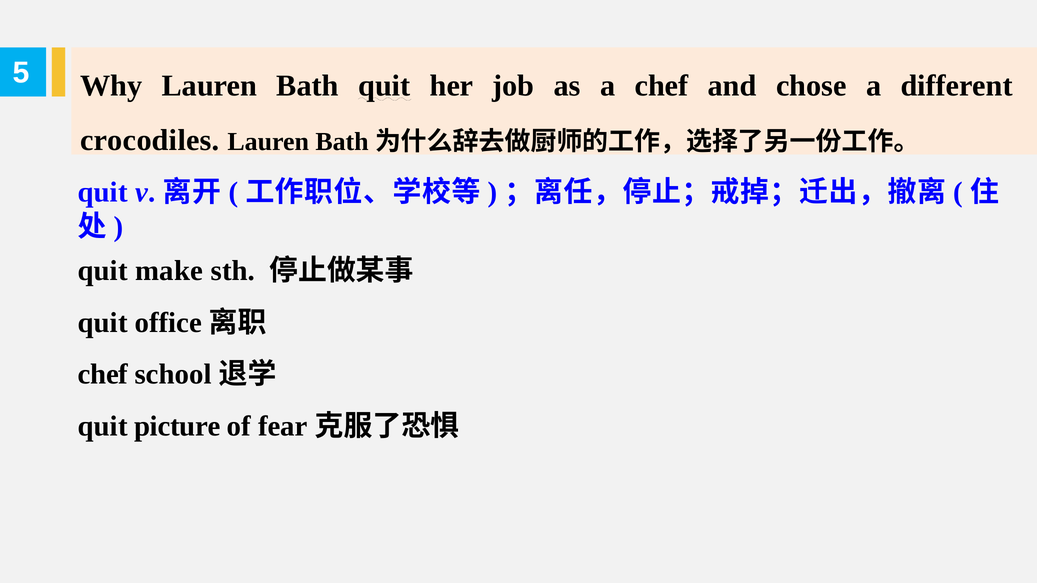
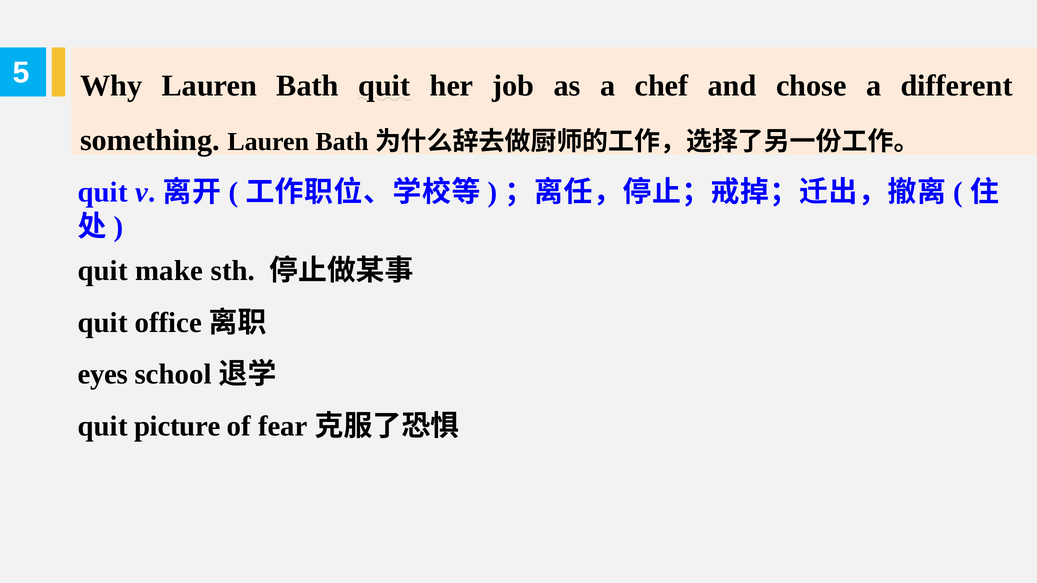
crocodiles: crocodiles -> something (150, 140)
chef: chef -> eyes (103, 375)
